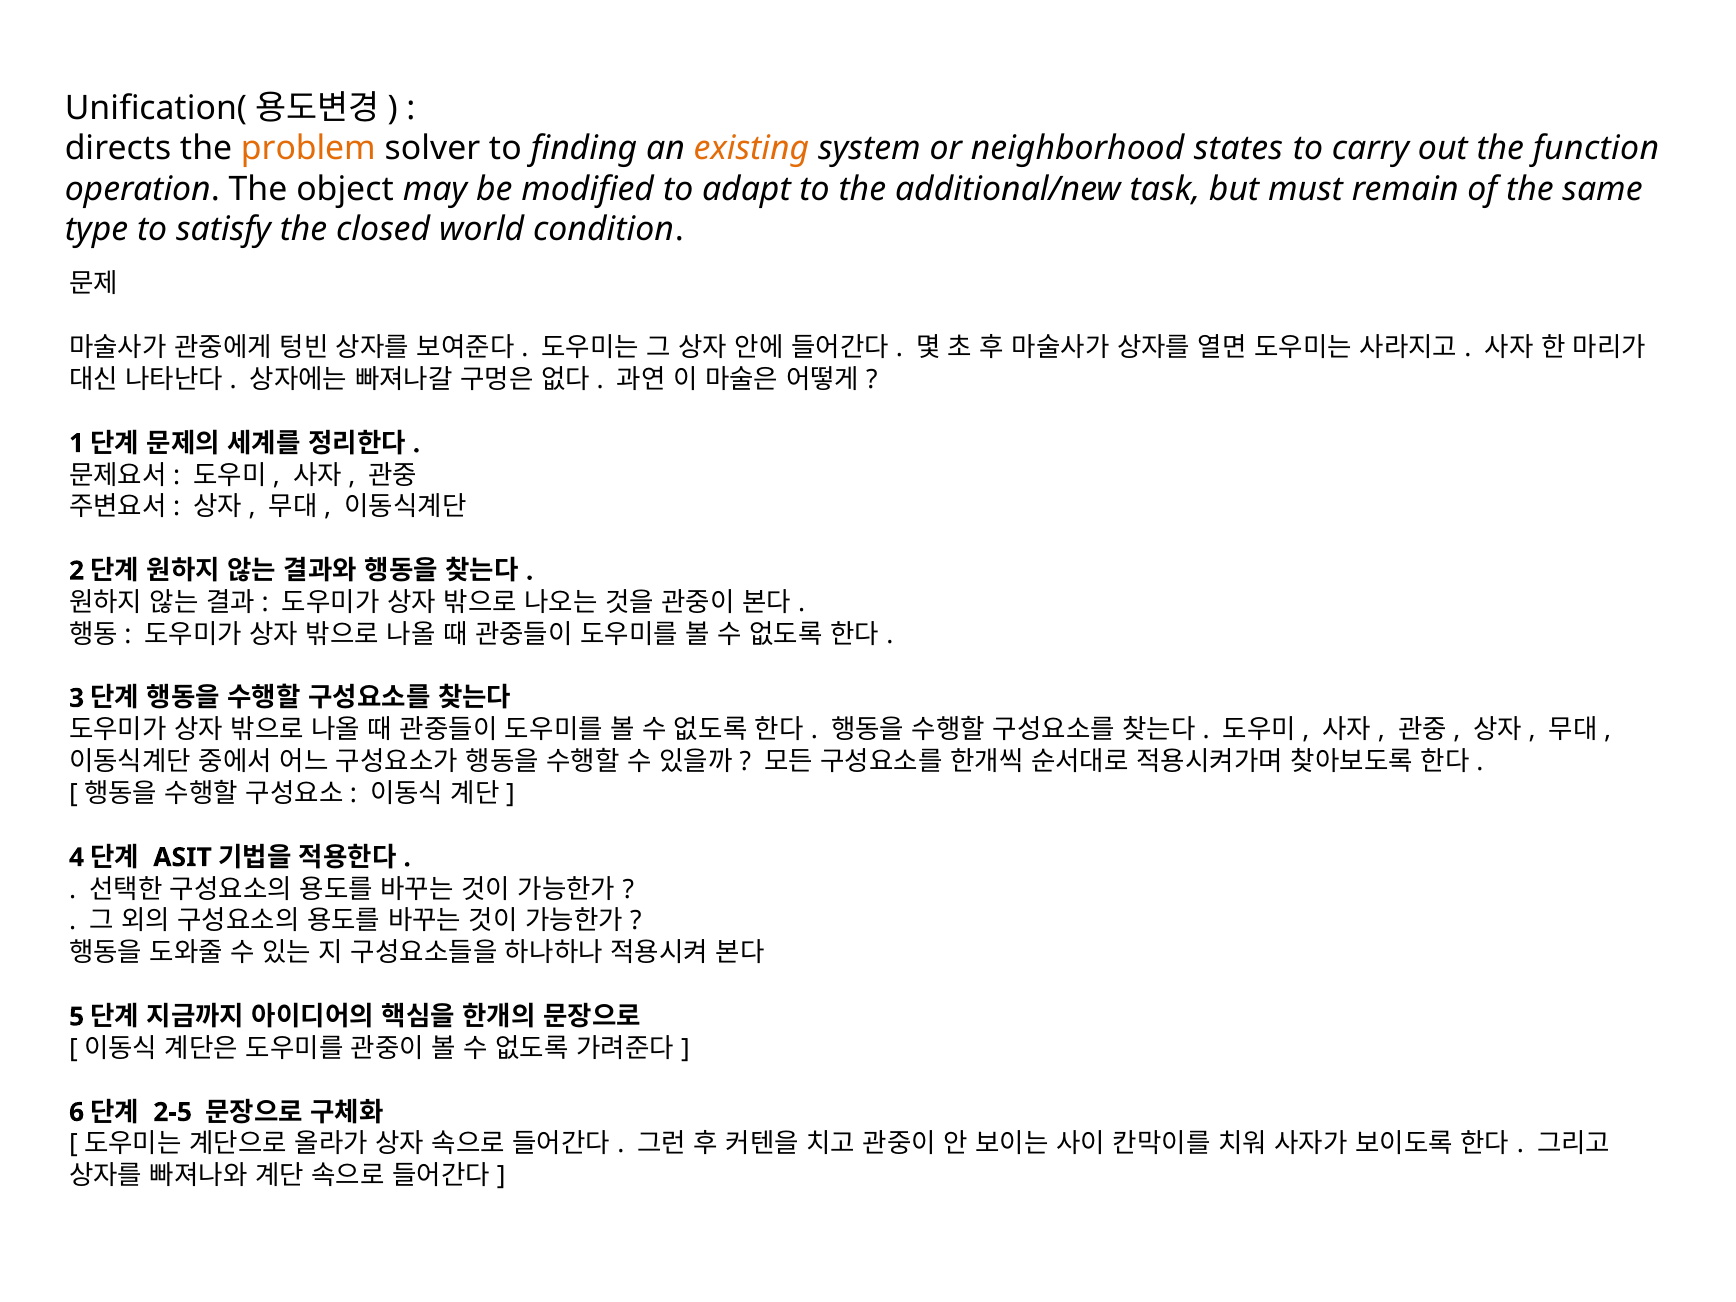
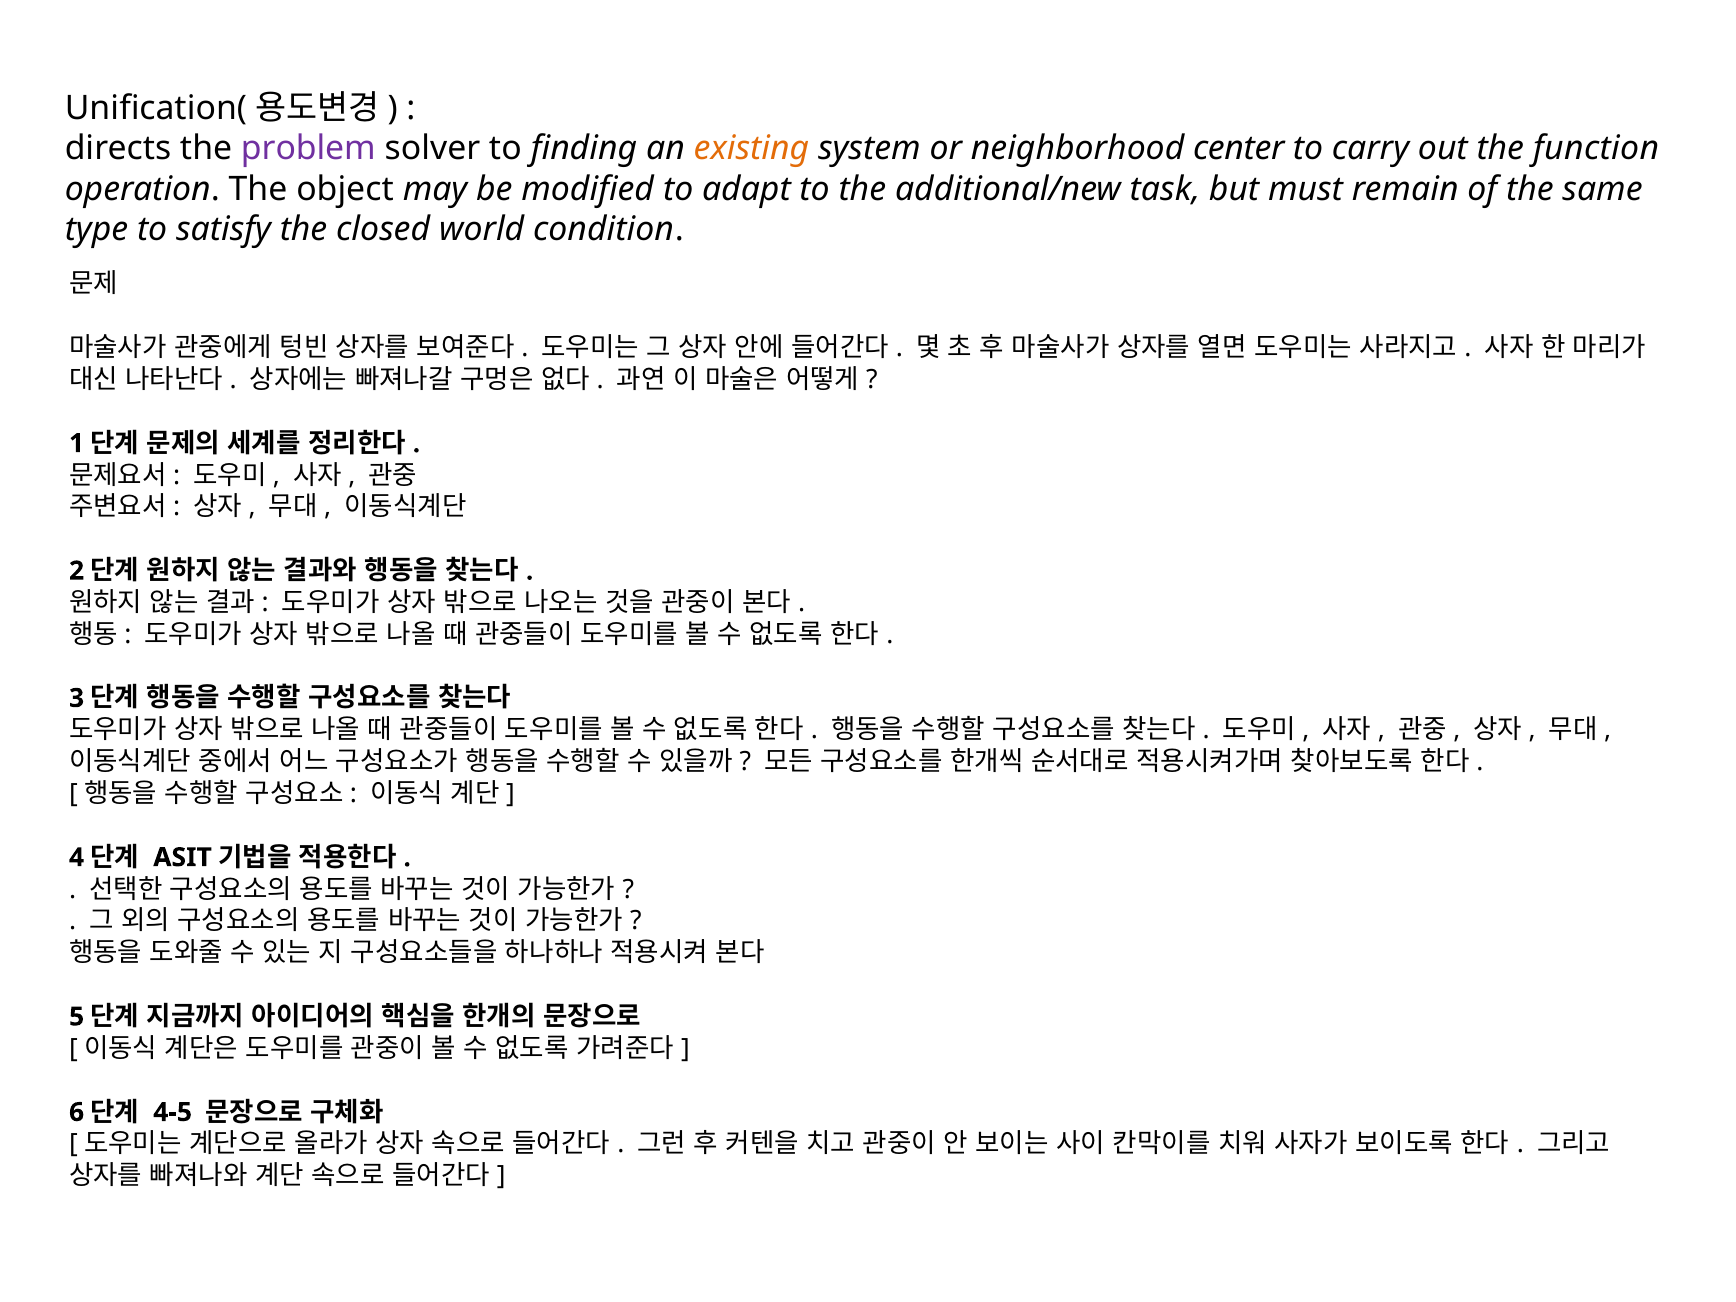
problem colour: orange -> purple (308, 148)
states: states -> center (1239, 148)
2-5: 2-5 -> 4-5 (173, 1112)
